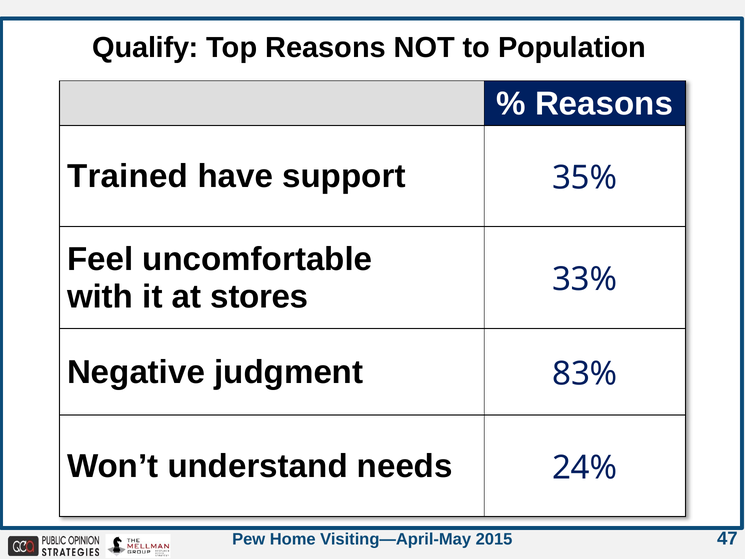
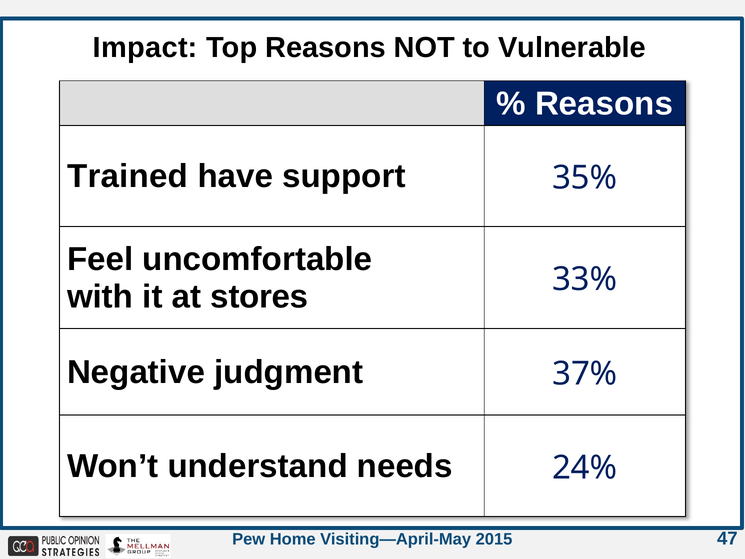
Qualify: Qualify -> Impact (145, 48)
Population: Population -> Vulnerable (572, 48)
83%: 83% -> 37% (585, 374)
